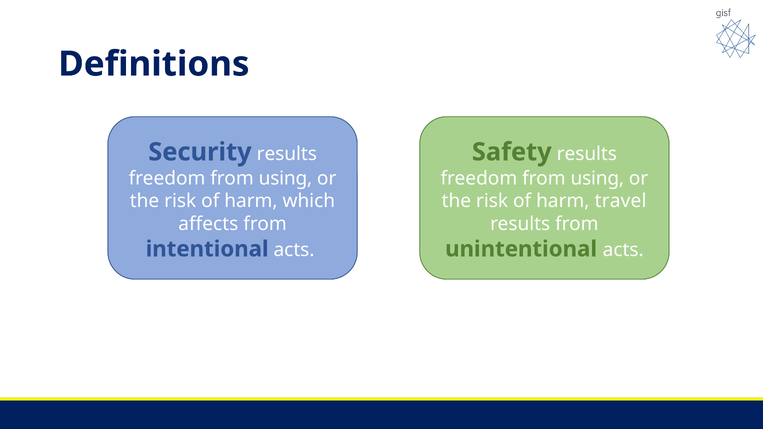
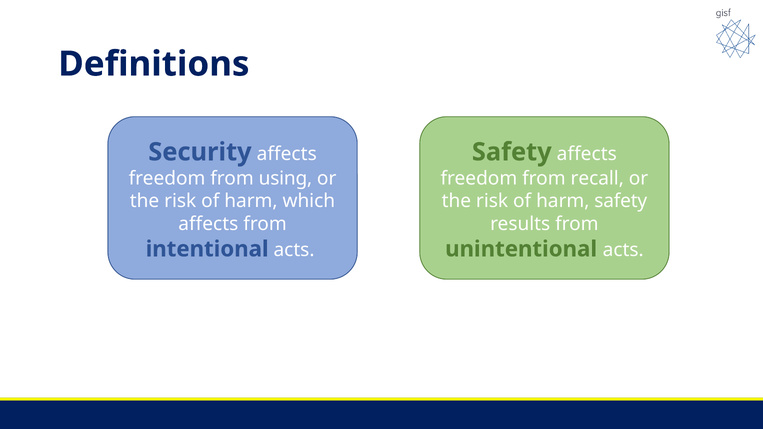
Security results: results -> affects (287, 154)
Safety results: results -> affects (587, 154)
using: using -> recall (597, 178)
harm travel: travel -> safety (621, 201)
